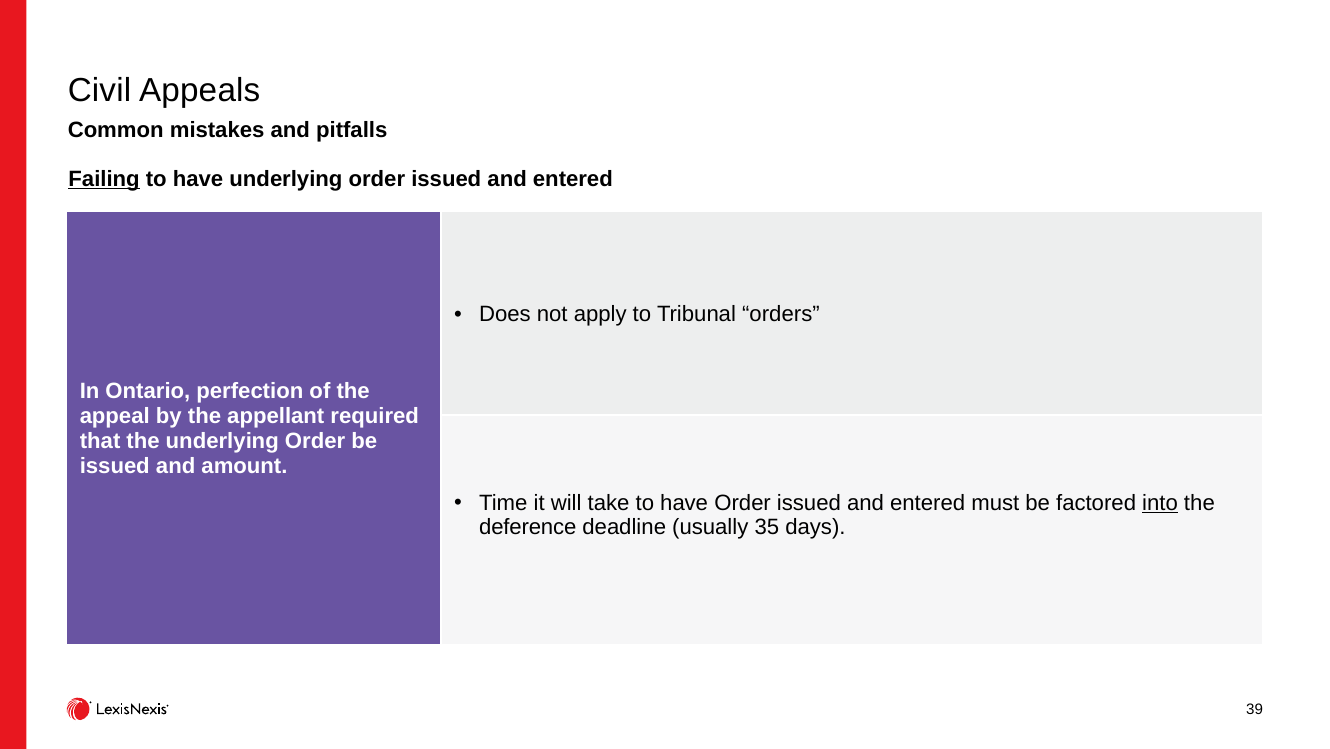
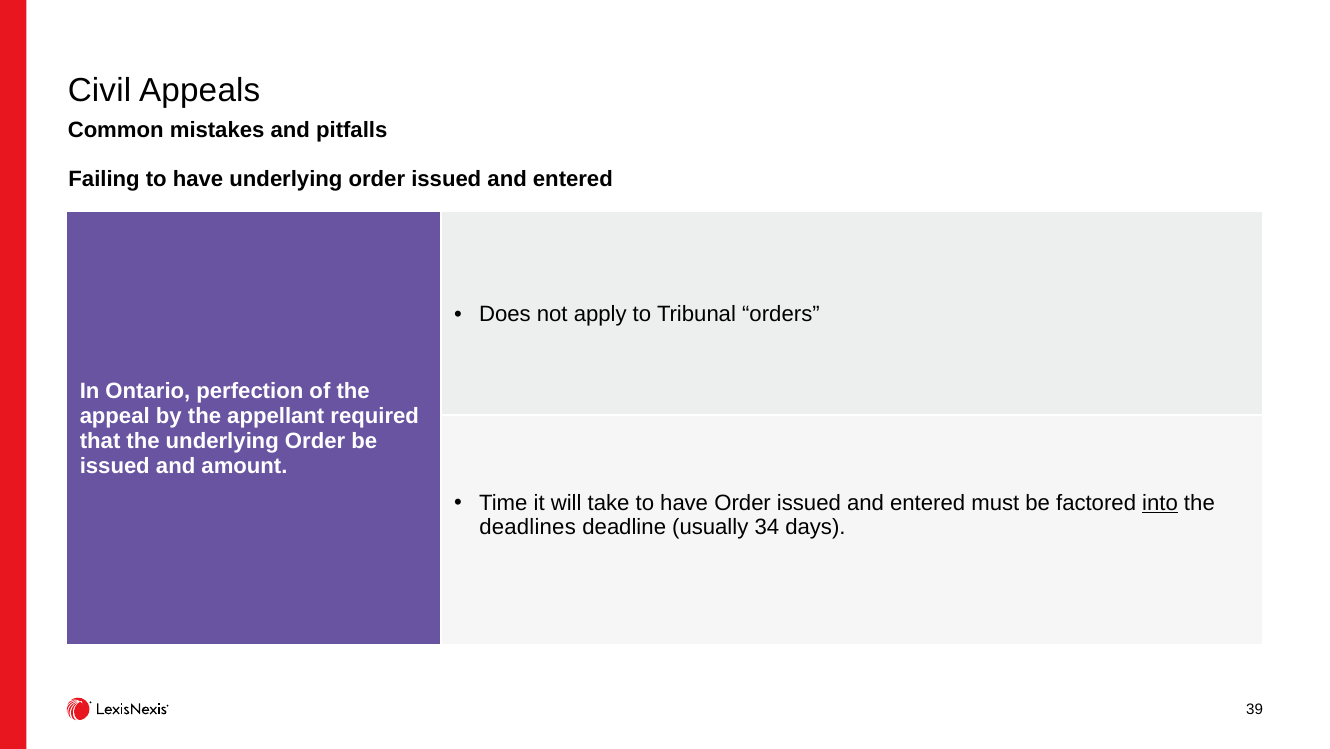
Failing underline: present -> none (104, 179)
deference: deference -> deadlines (528, 527)
35: 35 -> 34 (767, 527)
